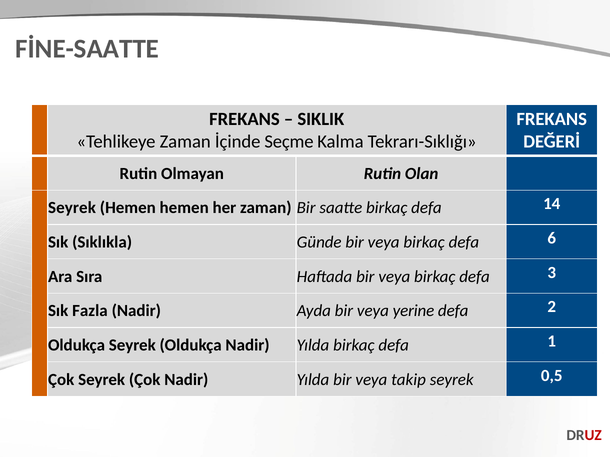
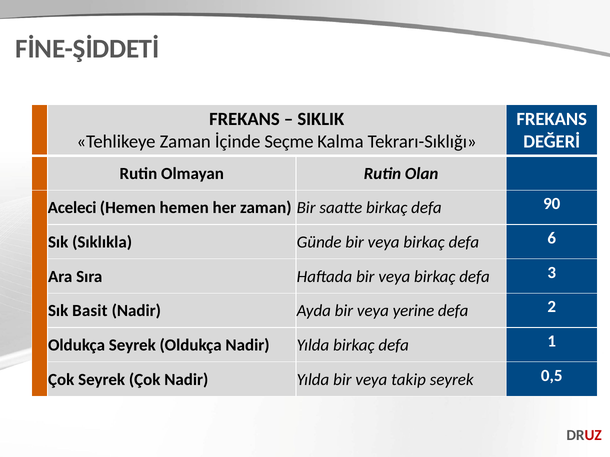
FİNE-SAATTE: FİNE-SAATTE -> FİNE-ŞİDDETİ (87, 49)
Seyrek: Seyrek -> Aceleci (72, 208)
14: 14 -> 90 (552, 204)
Fazla: Fazla -> Basit (90, 311)
